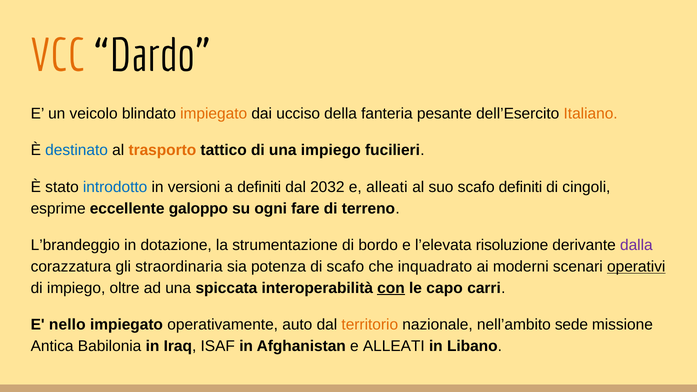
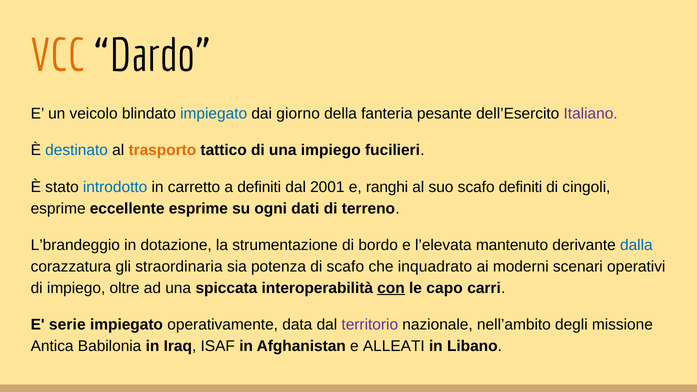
impiegato colour: orange -> blue (214, 113)
ucciso: ucciso -> giorno (298, 113)
Italiano colour: orange -> purple (591, 113)
versioni: versioni -> carretto (194, 187)
2032: 2032 -> 2001 (327, 187)
alleati: alleati -> ranghi (387, 187)
eccellente galoppo: galoppo -> esprime (198, 208)
fare: fare -> dati (305, 208)
risoluzione: risoluzione -> mantenuto (512, 245)
dalla colour: purple -> blue (636, 245)
operativi underline: present -> none (636, 267)
nello: nello -> serie (67, 325)
auto: auto -> data (297, 325)
territorio colour: orange -> purple (370, 325)
sede: sede -> degli (571, 325)
